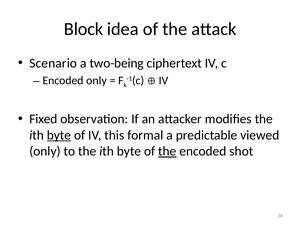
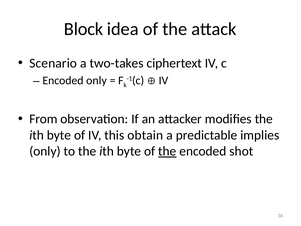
two-being: two-being -> two-takes (117, 63)
Fixed: Fixed -> From (43, 119)
byte underline: present -> none (59, 135)
formal: formal -> obtain (145, 135)
viewed: viewed -> implies (260, 135)
